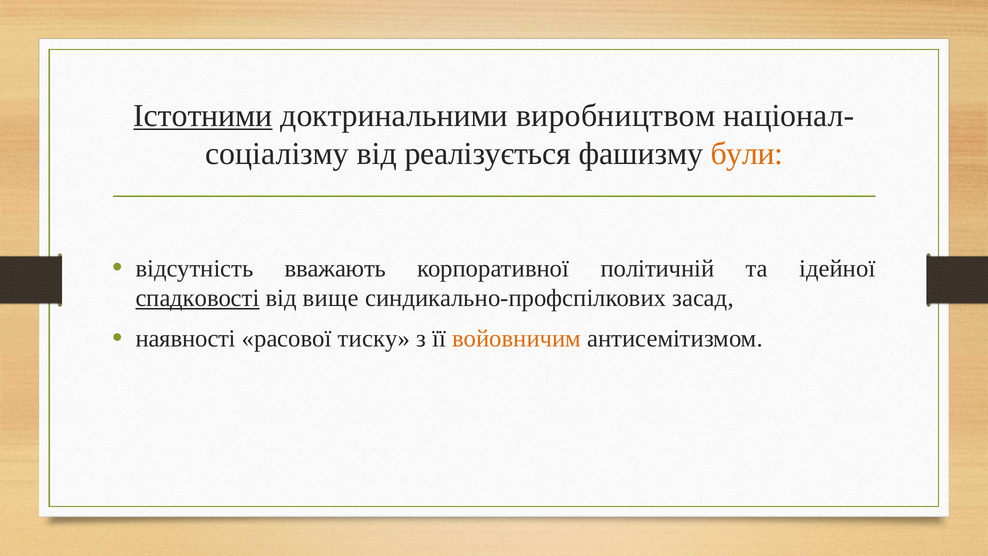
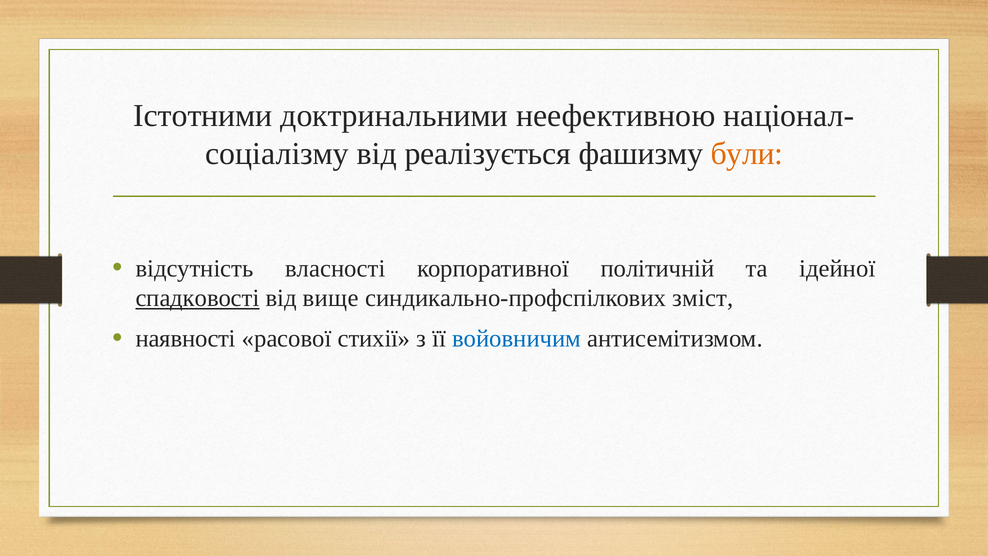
Істотними underline: present -> none (203, 115)
виробництвом: виробництвом -> неефективною (616, 115)
вважають: вважають -> власності (335, 268)
засад: засад -> зміст (703, 298)
тиску: тиску -> стихії (374, 339)
войовничим colour: orange -> blue (517, 339)
